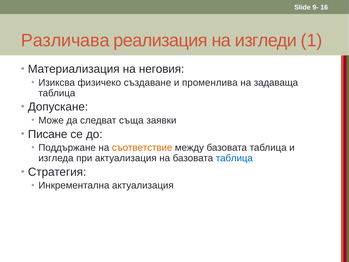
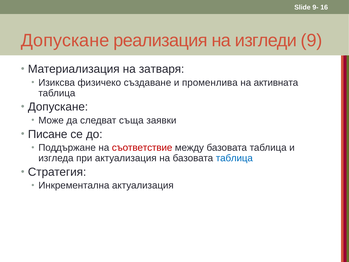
Различава: Различава -> Допускане (65, 41)
1: 1 -> 9 (311, 41)
неговия: неговия -> затваря (162, 69)
задаваща: задаваща -> активната (276, 82)
съответствие colour: orange -> red (142, 148)
